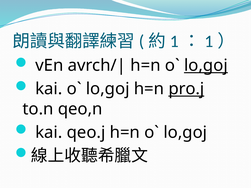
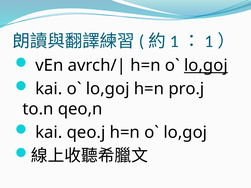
pro.j underline: present -> none (186, 89)
